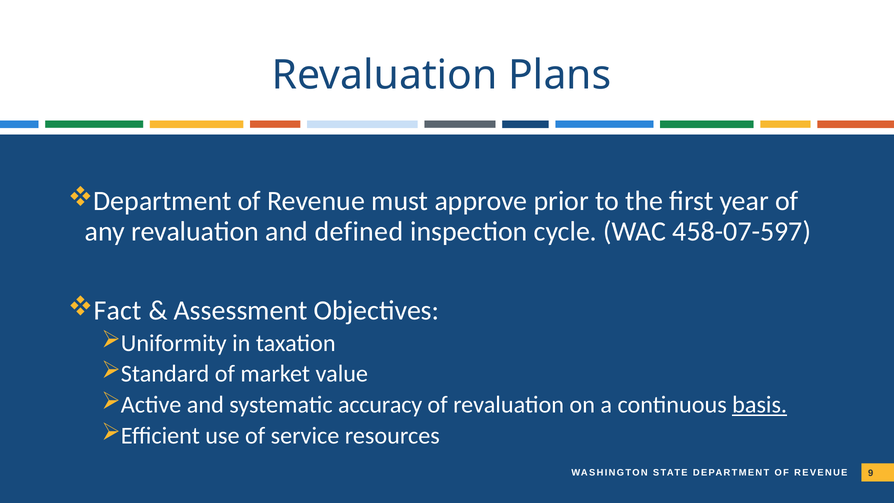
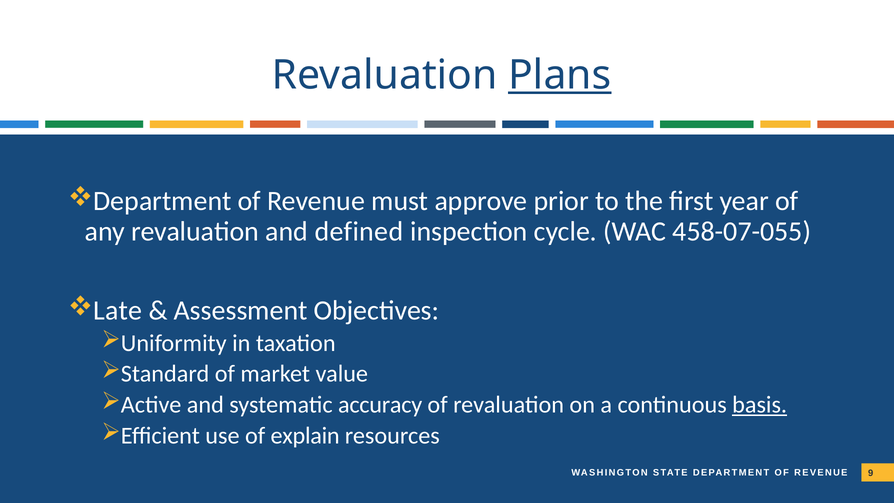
Plans underline: none -> present (560, 75)
458-07-597: 458-07-597 -> 458-07-055 (742, 231)
Fact: Fact -> Late (118, 310)
service: service -> explain (305, 435)
